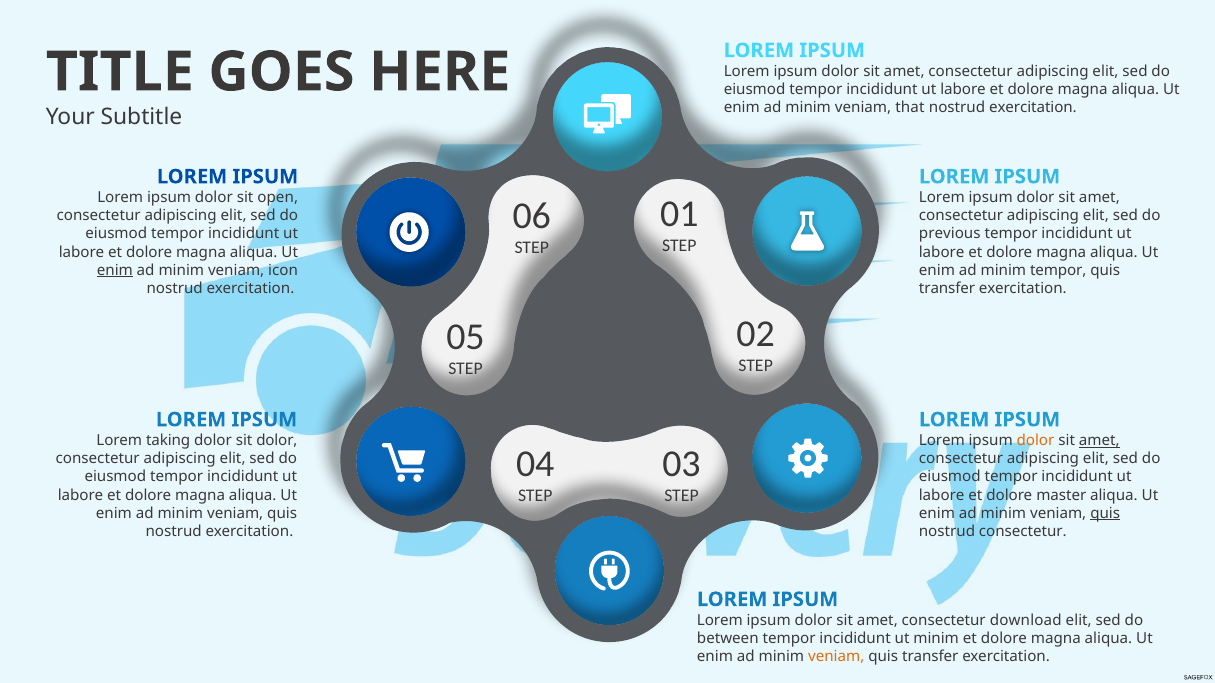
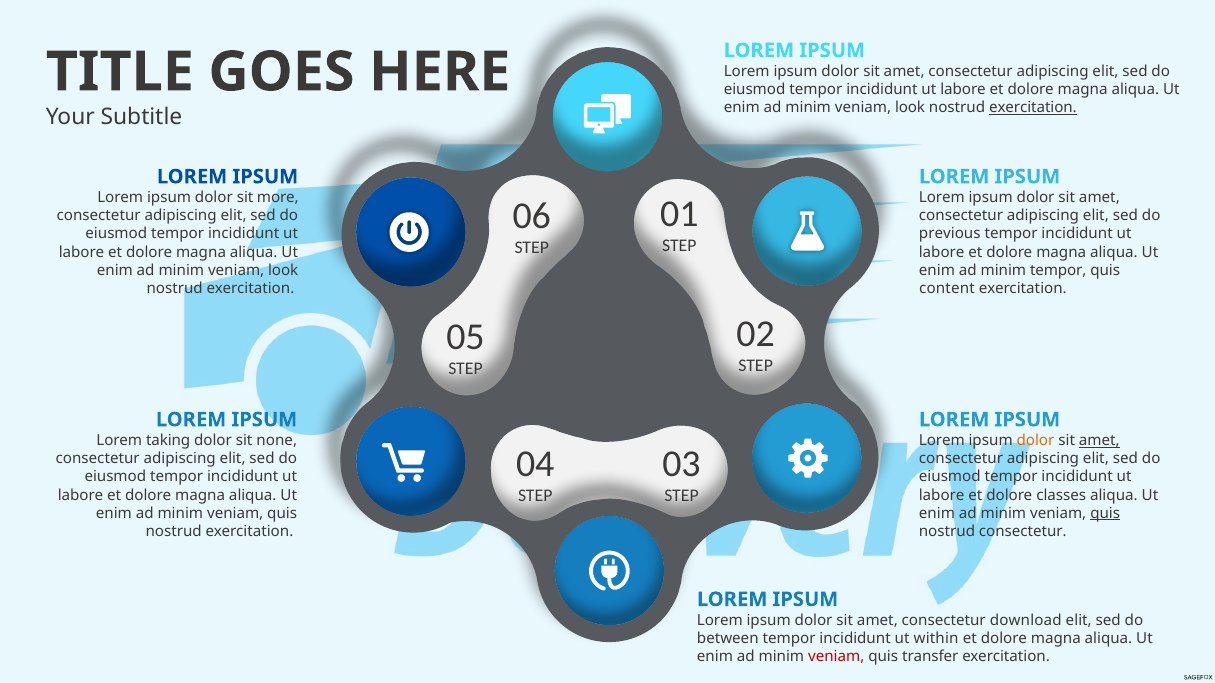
that: that -> look (910, 108)
exercitation underline: none -> present (1033, 108)
open: open -> more (278, 198)
enim underline: present -> none (115, 271)
icon: icon -> look (283, 271)
transfer: transfer -> content (947, 289)
sit dolor: dolor -> none (277, 441)
master: master -> classes (1061, 495)
ut minim: minim -> within (936, 639)
veniam colour: orange -> red (836, 657)
